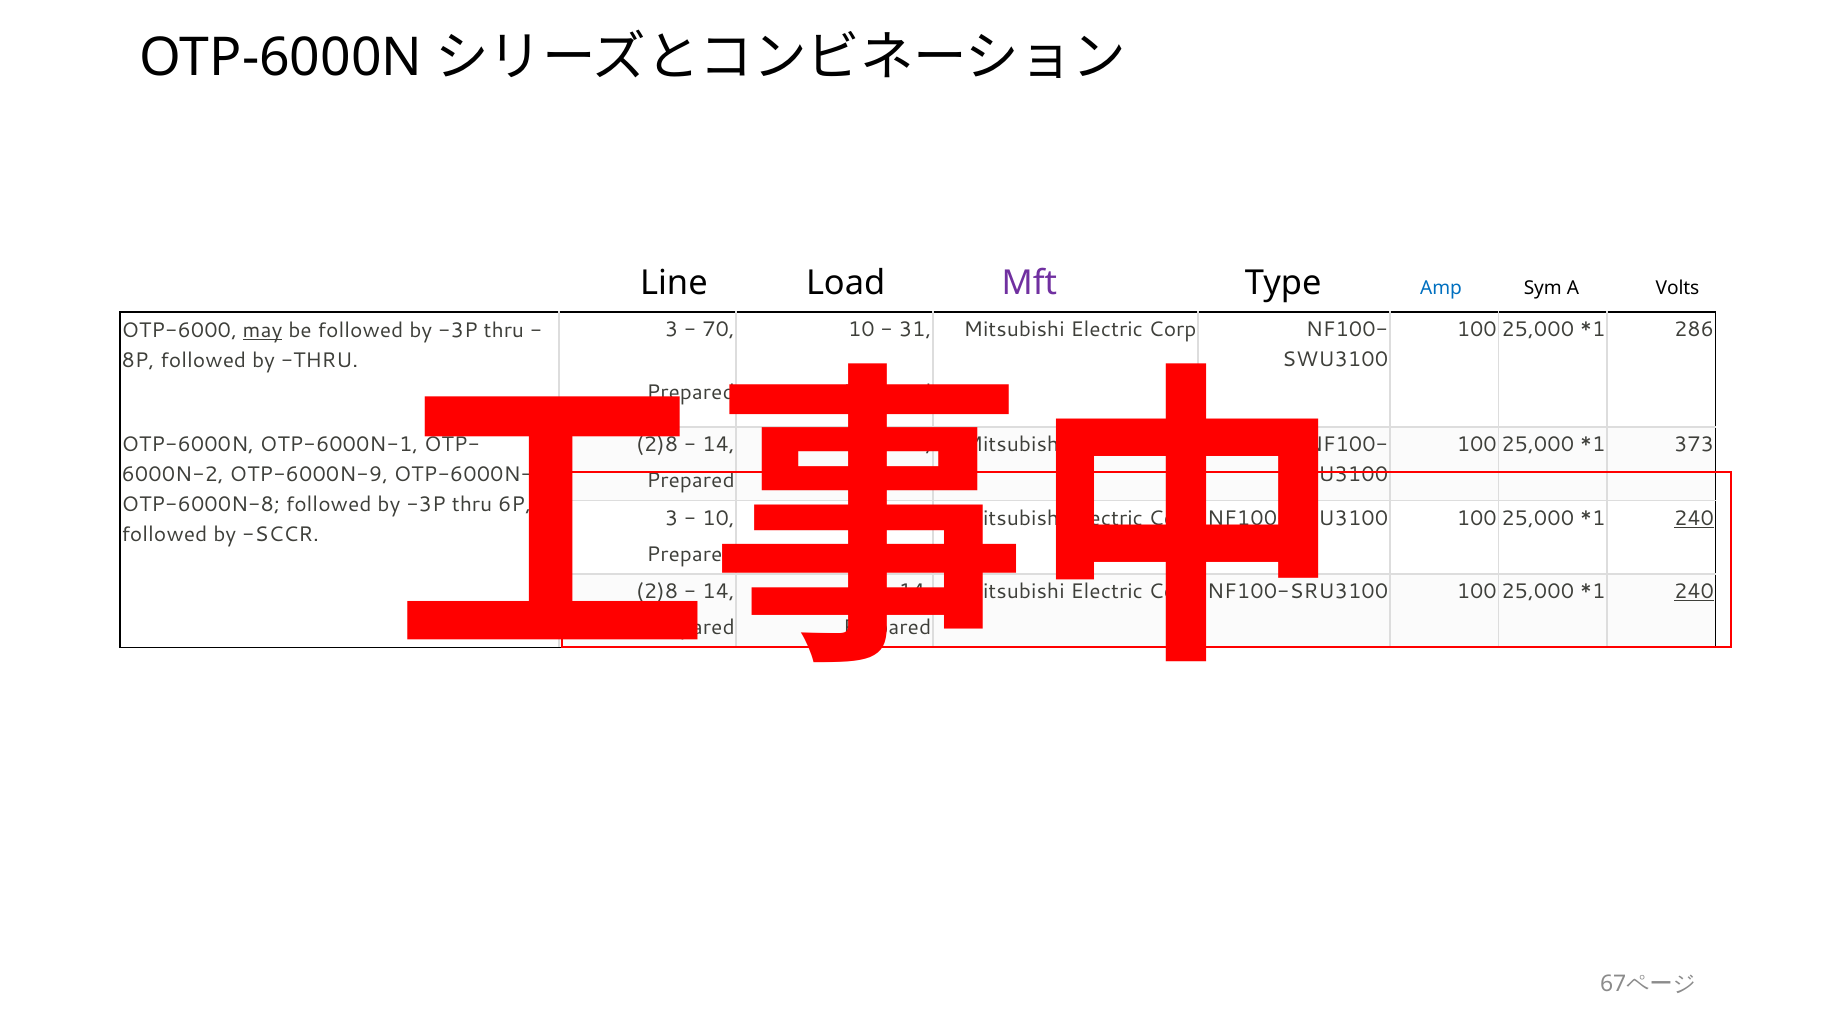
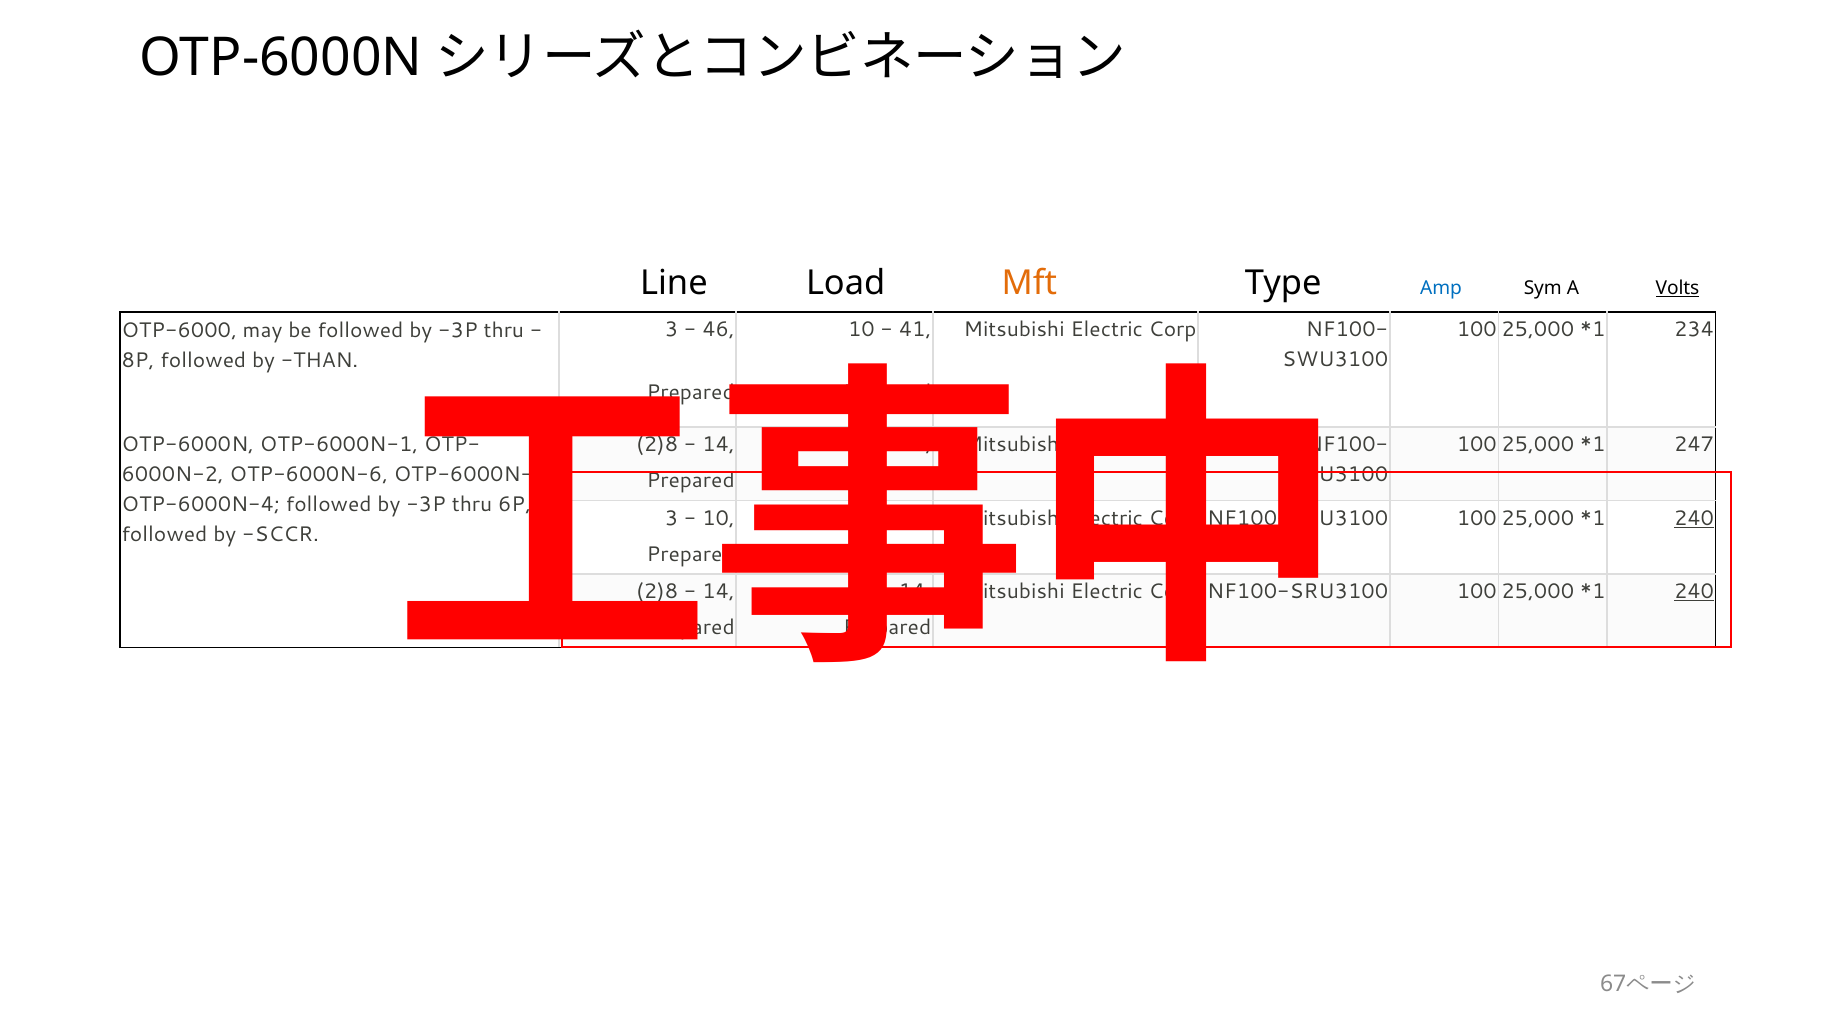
Mft colour: purple -> orange (1029, 283)
Volts underline: none -> present (1678, 288)
70: 70 -> 46 (719, 330)
31: 31 -> 41 (915, 330)
286: 286 -> 234 (1694, 330)
may underline: present -> none (263, 331)
by THRU: THRU -> THAN (320, 361)
373: 373 -> 247 (1694, 445)
OTP-6000N-9: OTP-6000N-9 -> OTP-6000N-6 (309, 475)
OTP-6000N-8: OTP-6000N-8 -> OTP-6000N-4 (201, 505)
